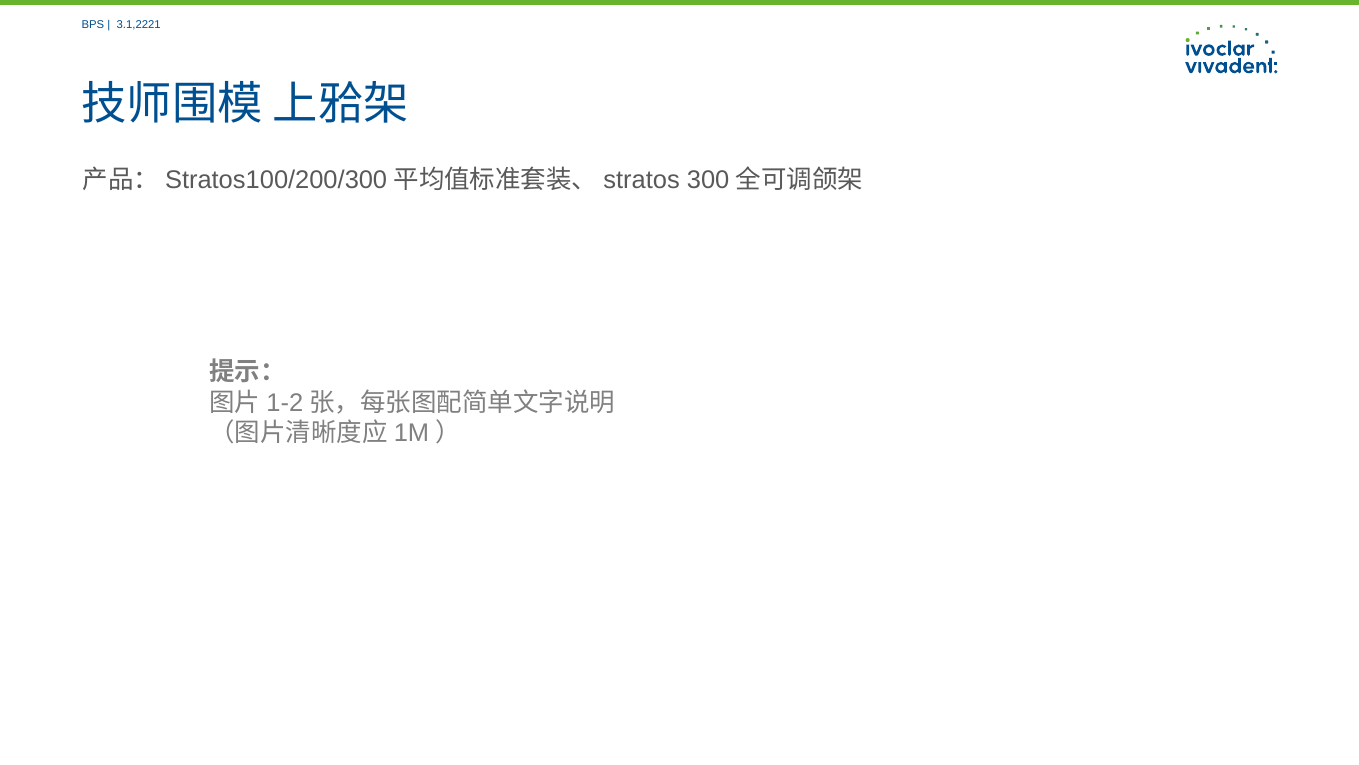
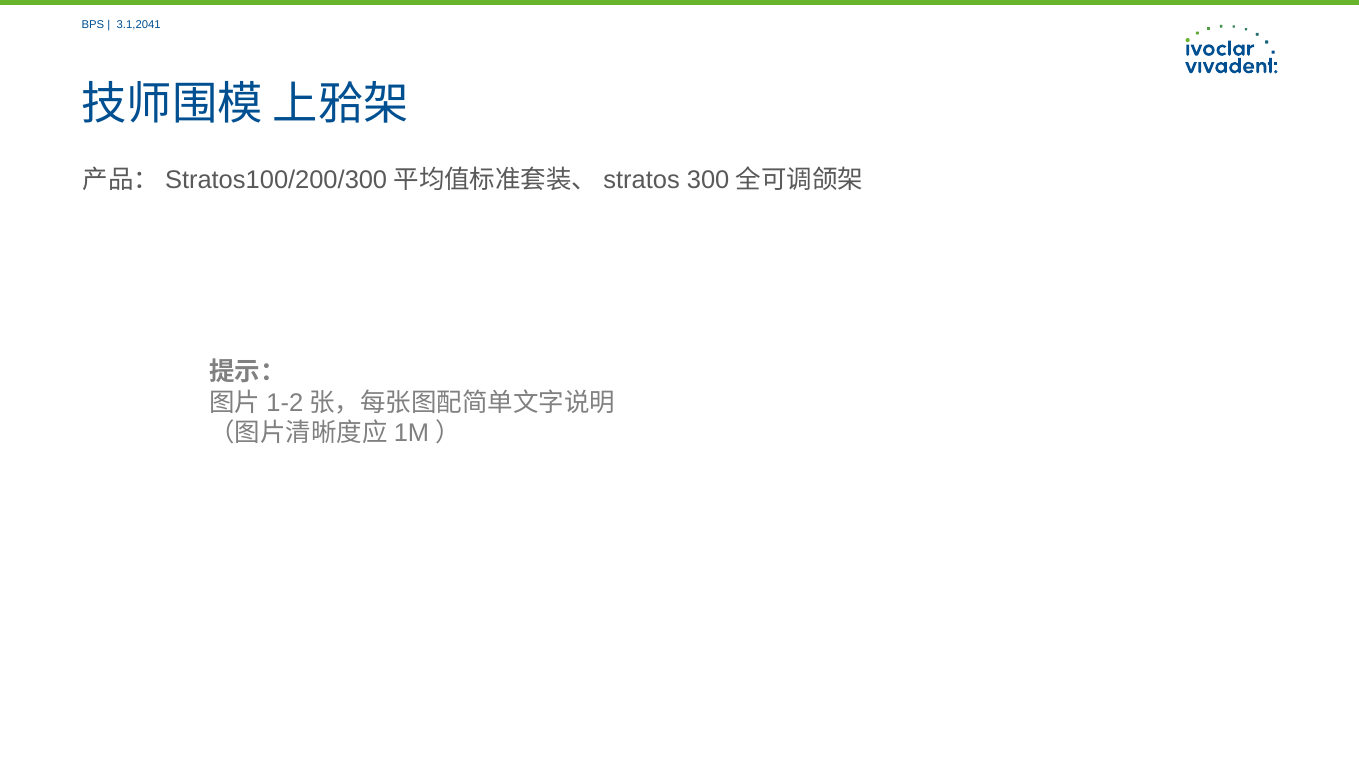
3.1,2221: 3.1,2221 -> 3.1,2041 (139, 25)
